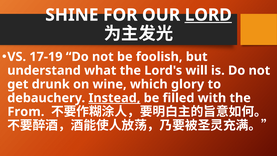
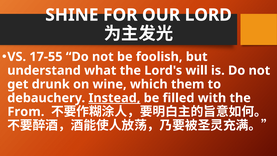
LORD underline: present -> none (208, 15)
17-19: 17-19 -> 17-55 (46, 57)
glory: glory -> them (188, 84)
